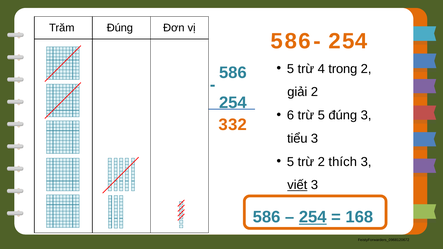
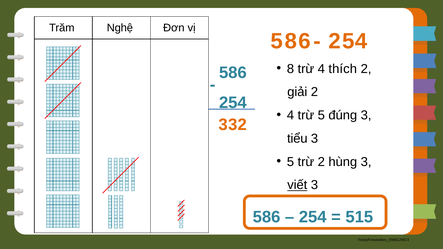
Trăm Đúng: Đúng -> Nghệ (120, 28)
5: 5 -> 8 (291, 69)
trong: trong -> thích (343, 69)
6: 6 -> 4 (291, 115)
thích: thích -> hùng (343, 162)
254 underline: present -> none (313, 217)
168: 168 -> 515 (359, 217)
